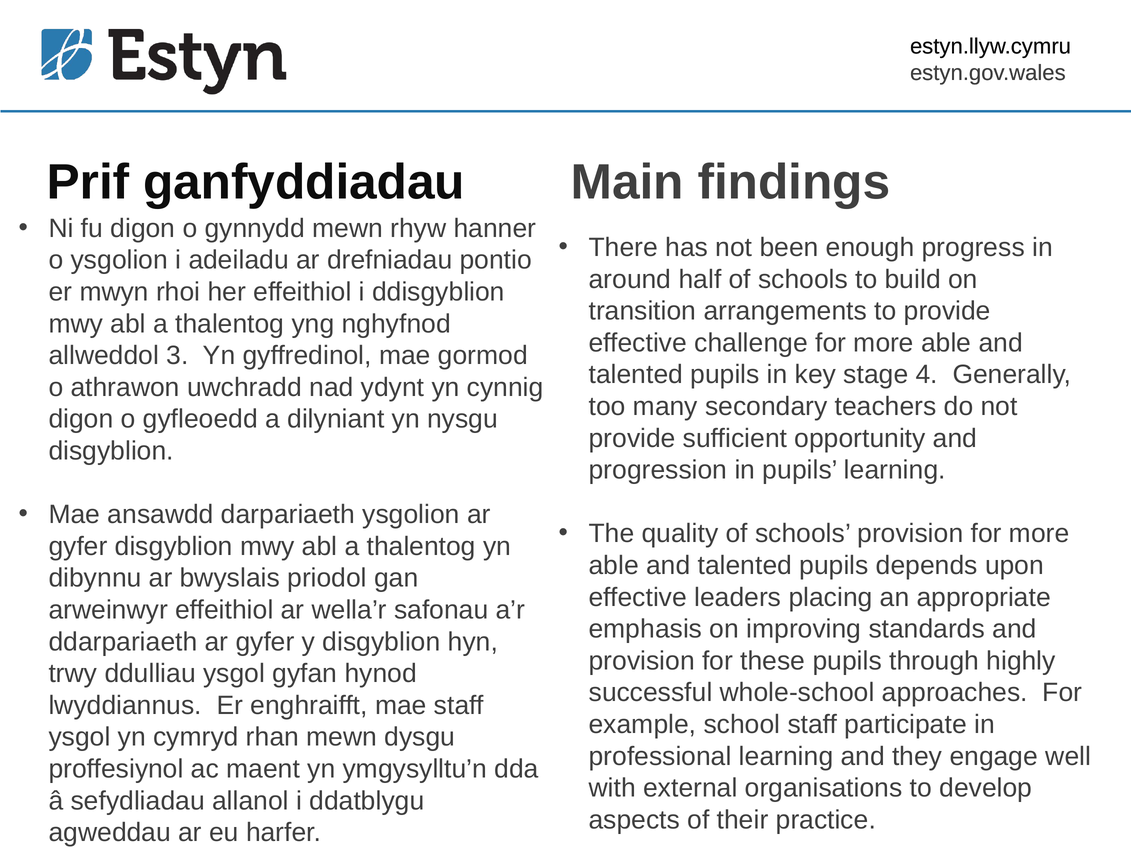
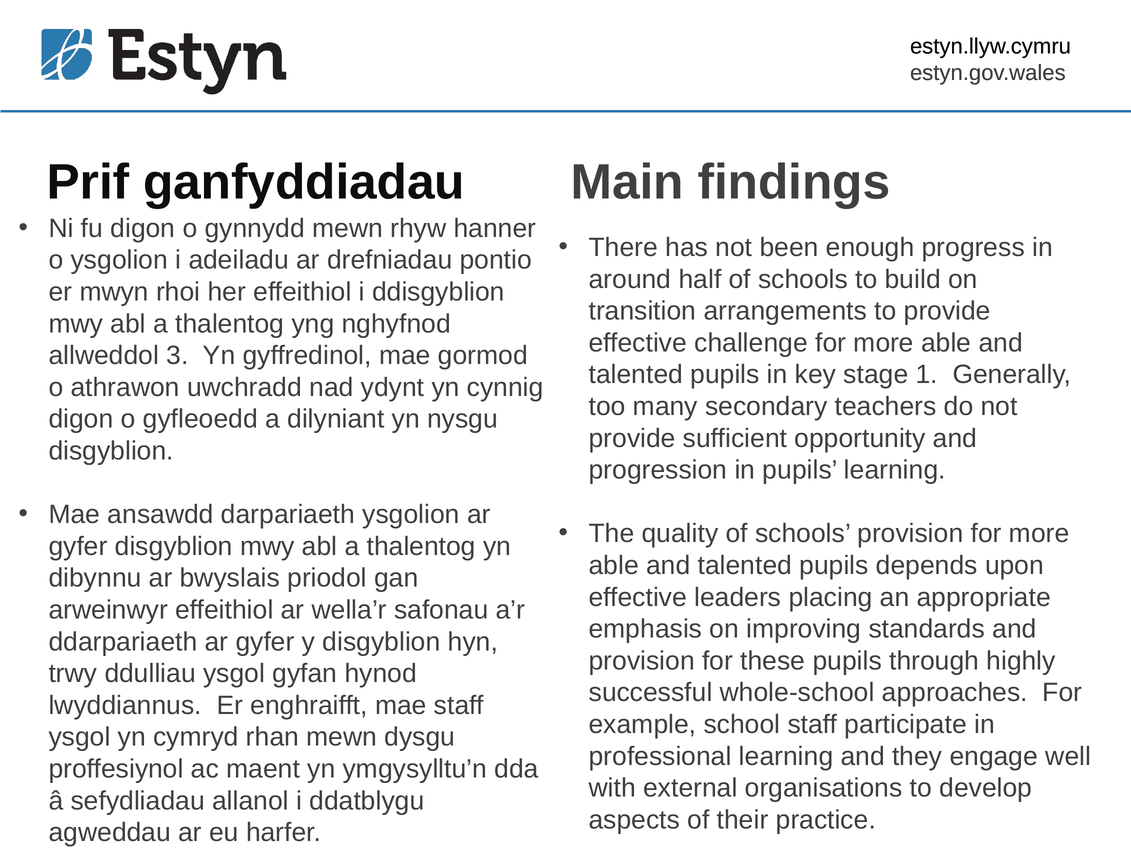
4: 4 -> 1 (927, 375)
